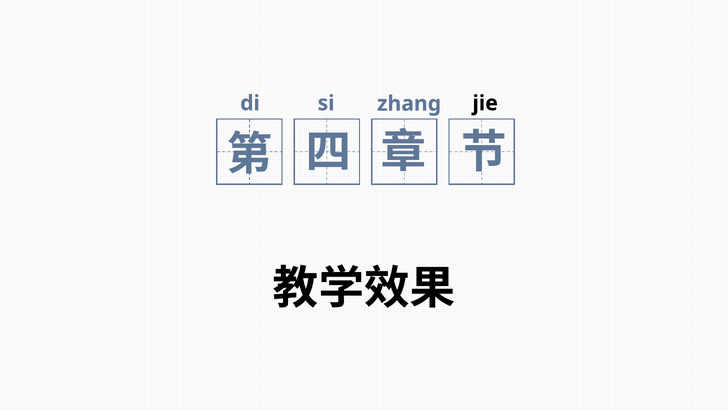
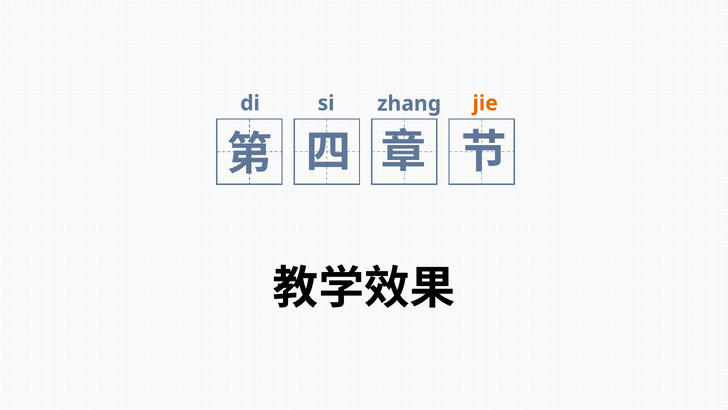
jie colour: black -> orange (485, 103)
